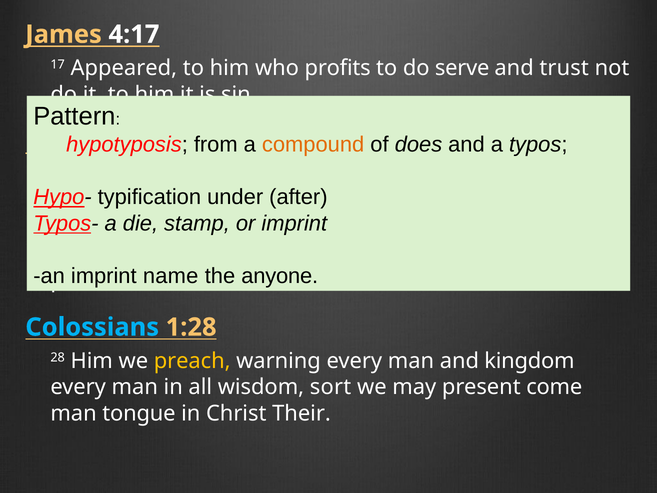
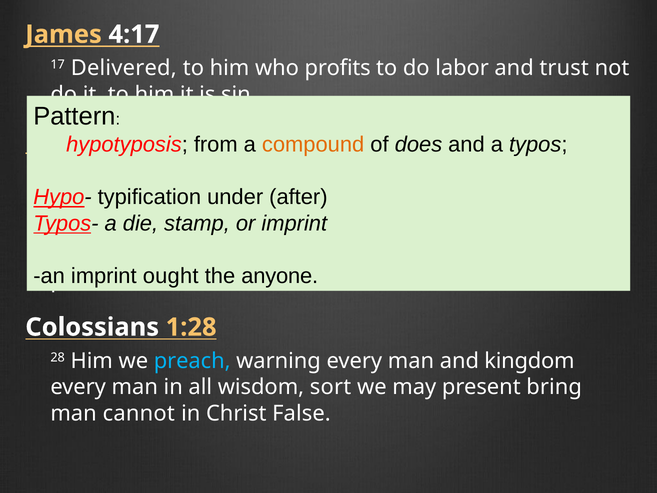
Appeared: Appeared -> Delivered (124, 68)
serve: serve -> labor (462, 68)
name: name -> ought (171, 276)
Colossians colour: light blue -> white (92, 327)
preach colour: yellow -> light blue (192, 361)
come: come -> bring (554, 387)
tongue: tongue -> cannot (139, 413)
Their: Their -> False (301, 413)
